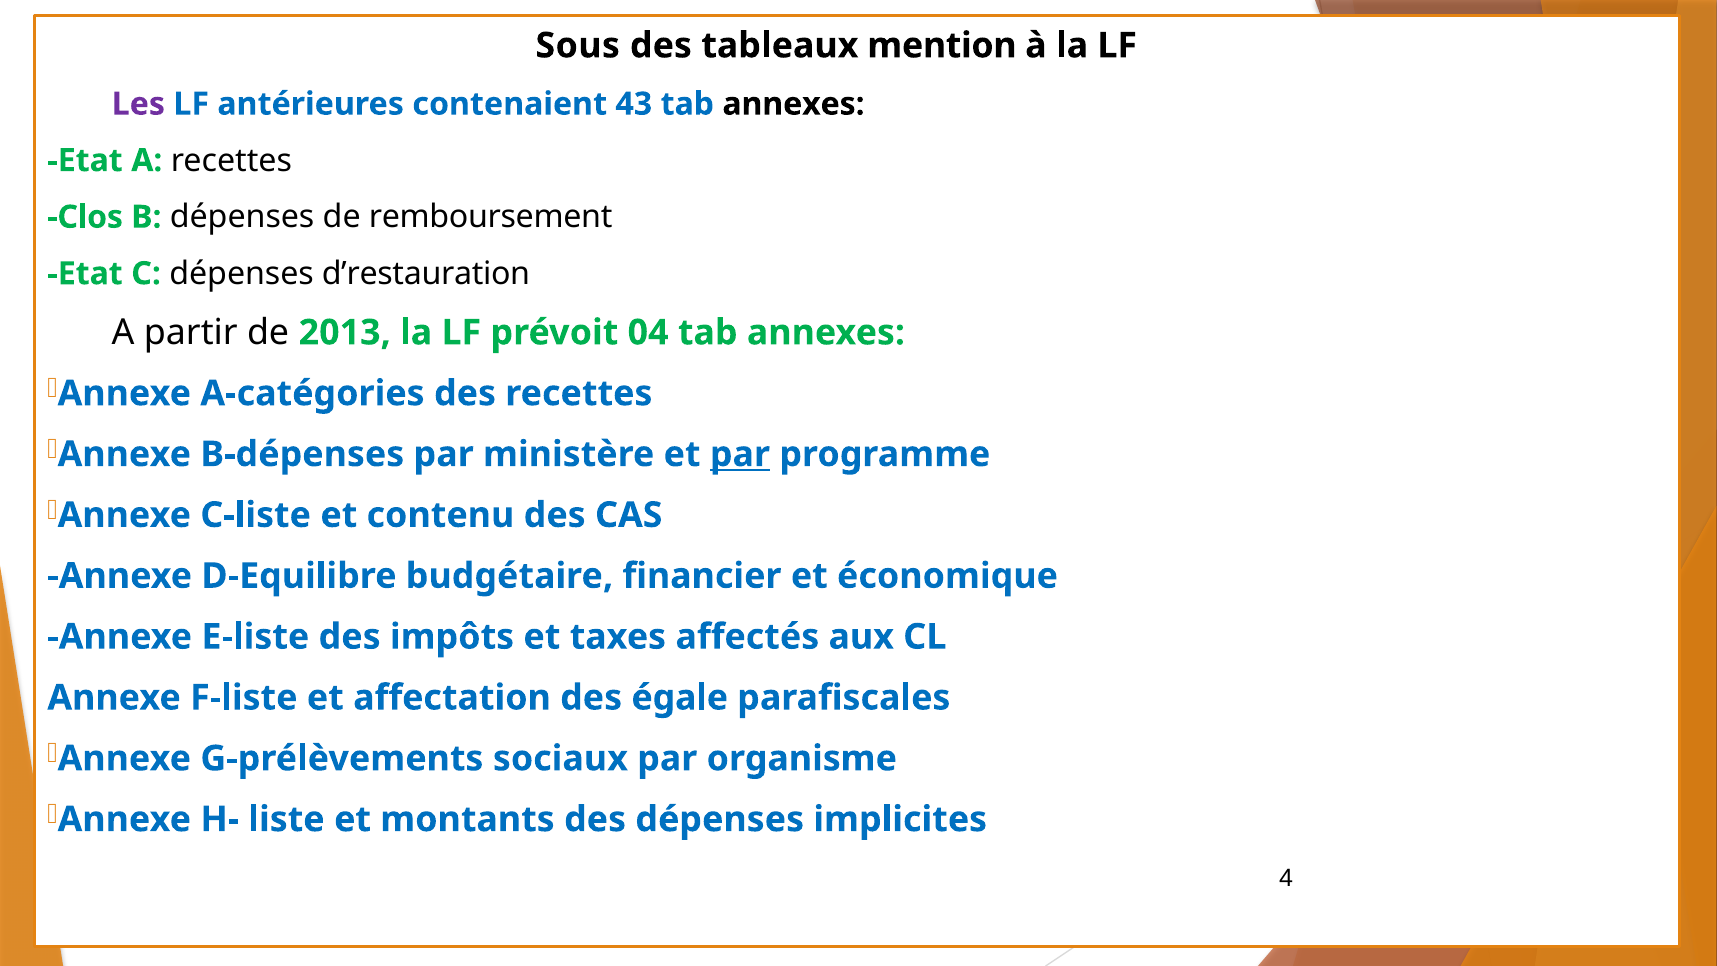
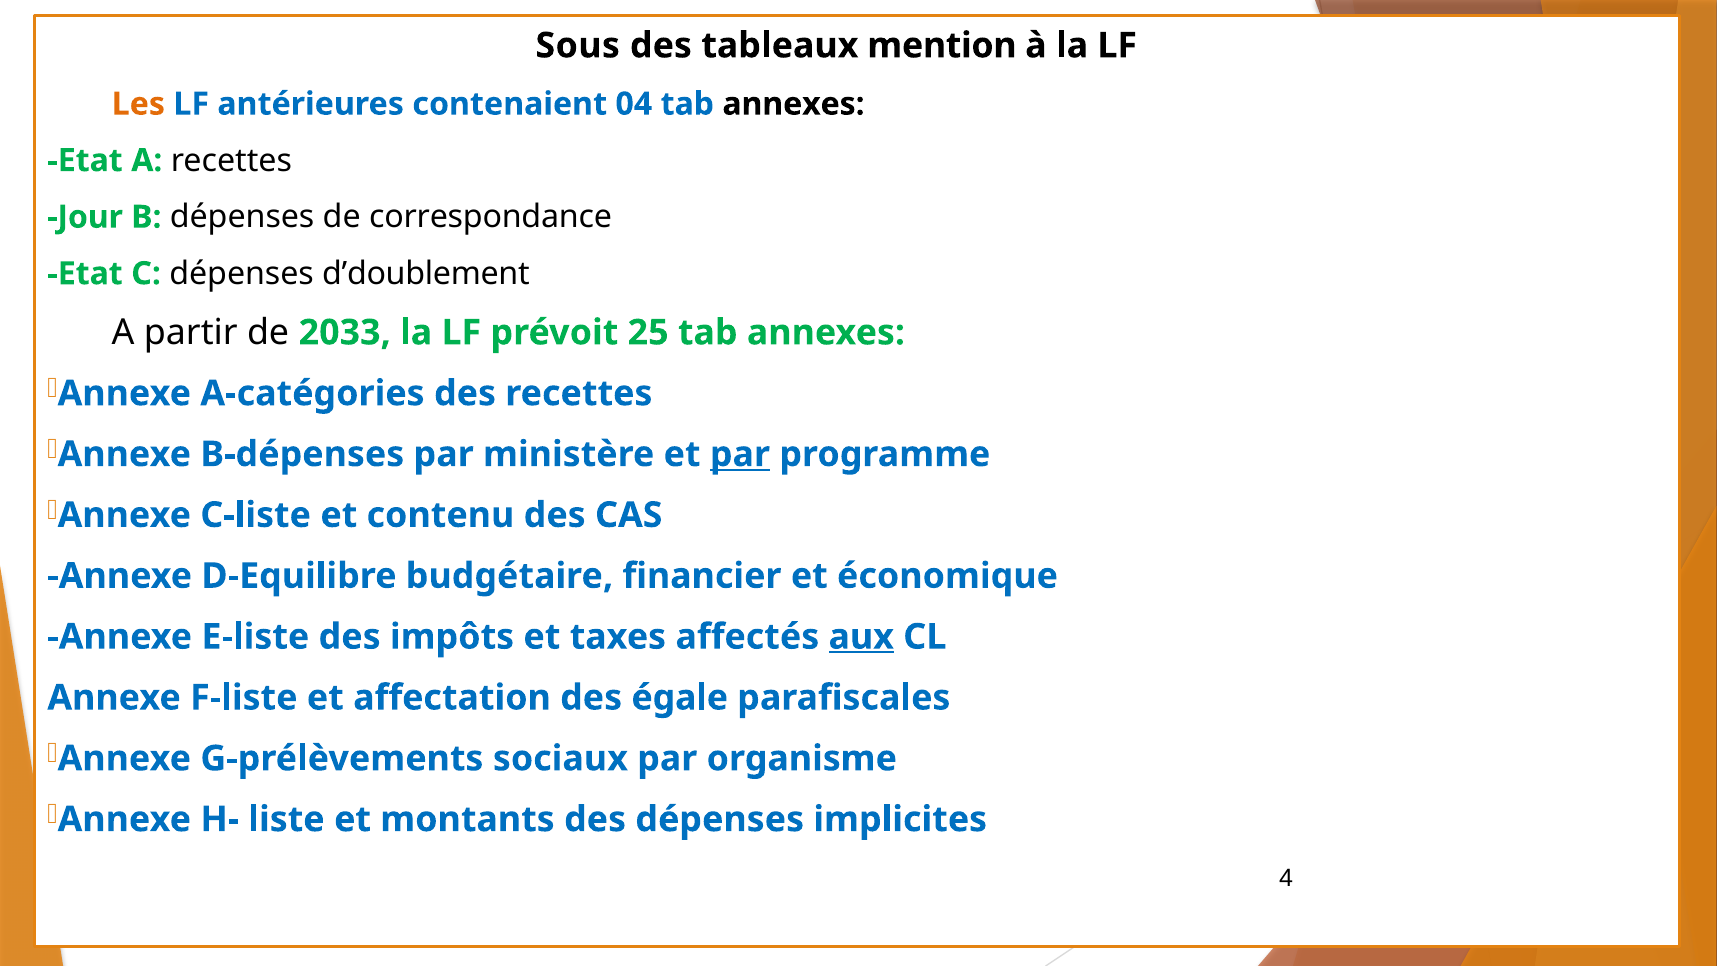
Les colour: purple -> orange (138, 104)
43: 43 -> 04 (634, 104)
Clos: Clos -> Jour (85, 217)
remboursement: remboursement -> correspondance (491, 217)
d’restauration: d’restauration -> d’doublement (426, 274)
2013: 2013 -> 2033 (345, 333)
04: 04 -> 25 (648, 333)
aux underline: none -> present (861, 637)
